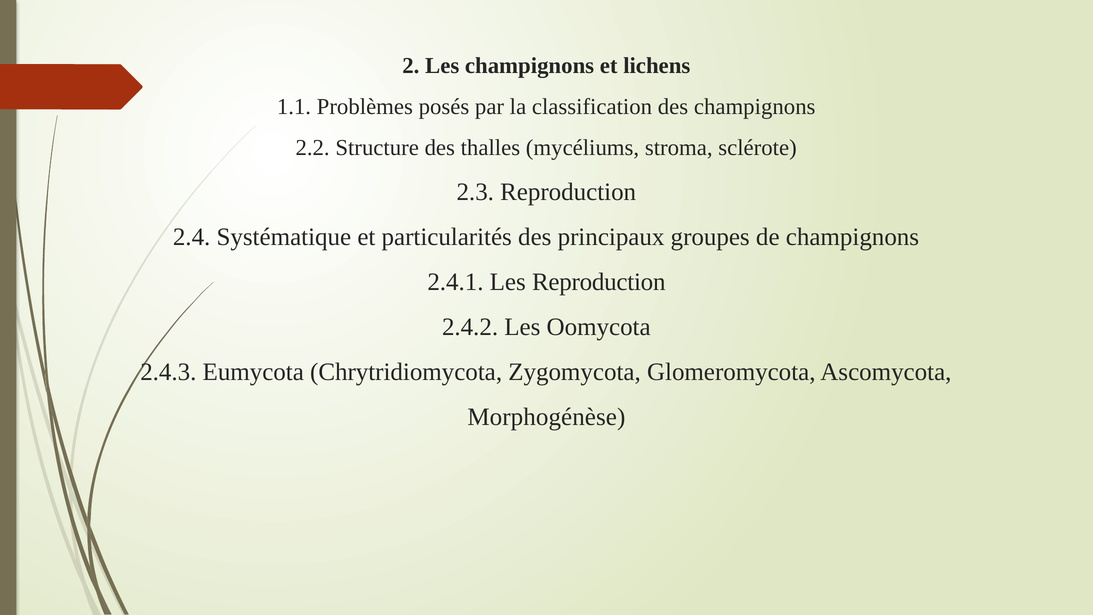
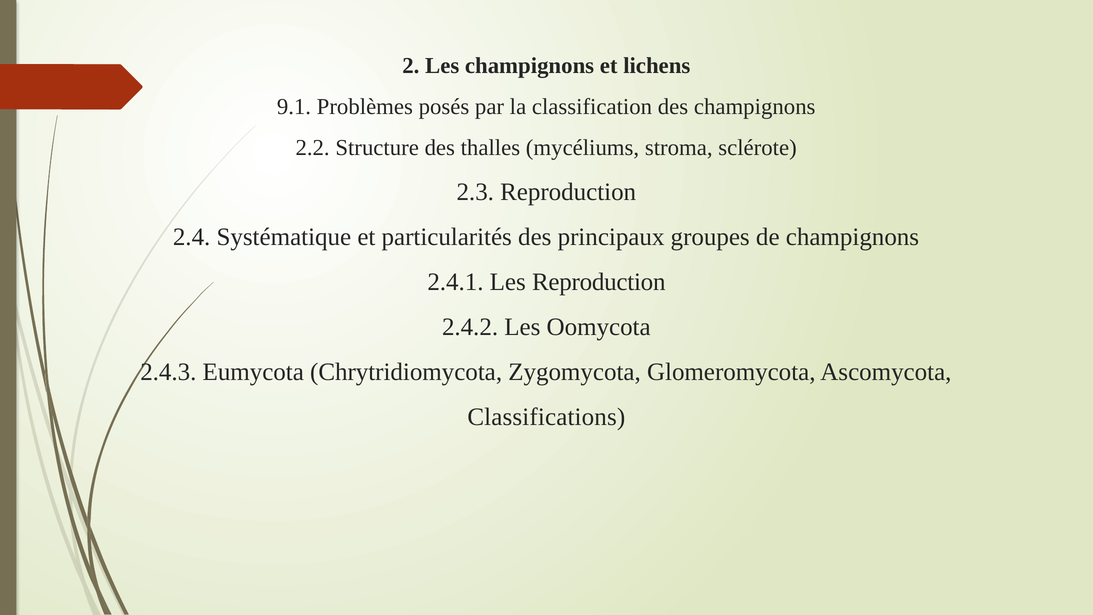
1.1: 1.1 -> 9.1 (294, 107)
Morphogénèse: Morphogénèse -> Classifications (546, 417)
